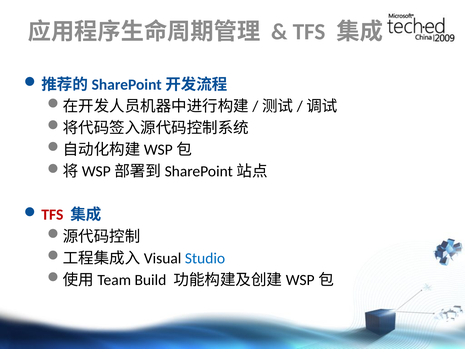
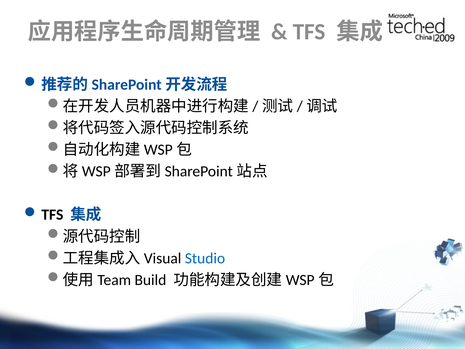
TFS colour: red -> black (52, 215)
